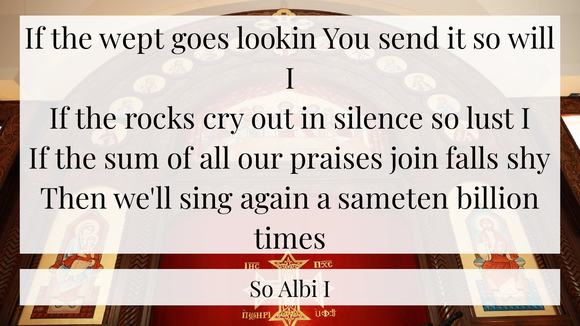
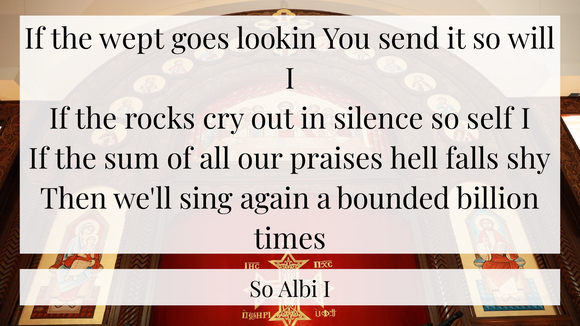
lust: lust -> self (490, 119)
join: join -> hell (414, 159)
sameten: sameten -> bounded (393, 199)
